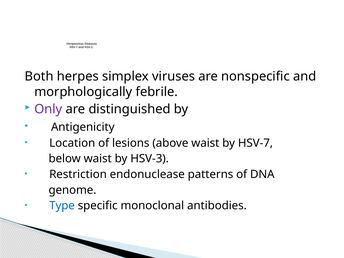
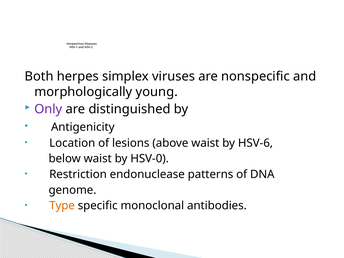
febrile: febrile -> young (157, 92)
HSV-7: HSV-7 -> HSV-6 (255, 143)
HSV-3: HSV-3 -> HSV-0 (150, 159)
Type colour: blue -> orange (62, 206)
